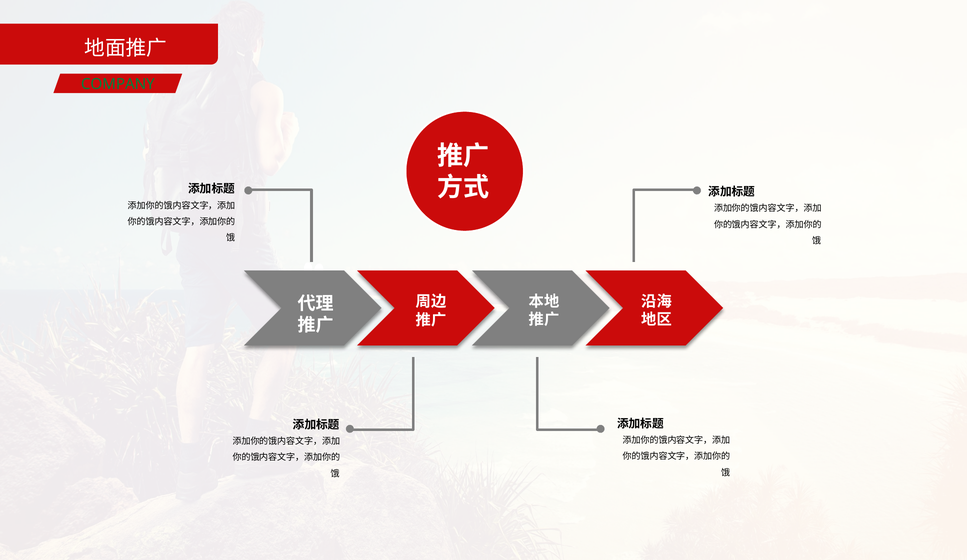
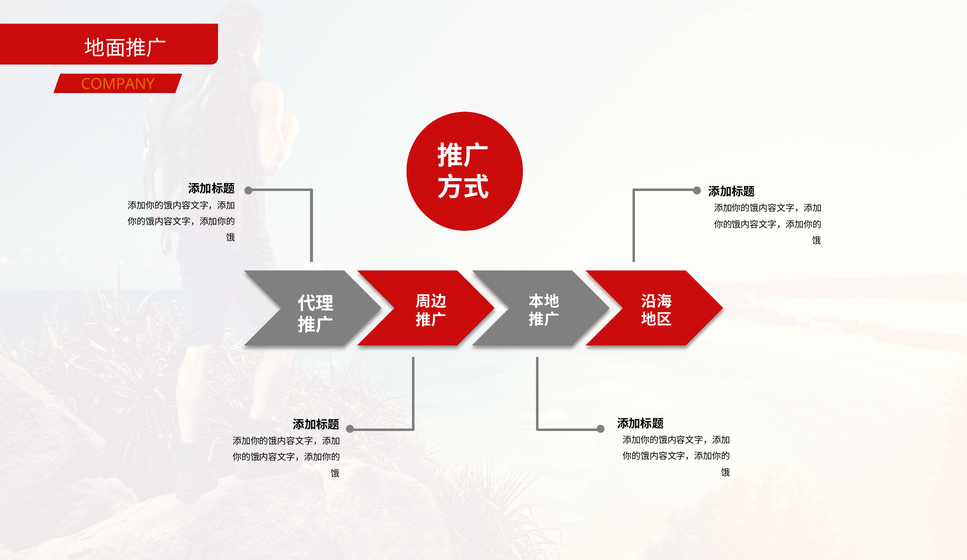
COMPANY colour: green -> orange (118, 84)
